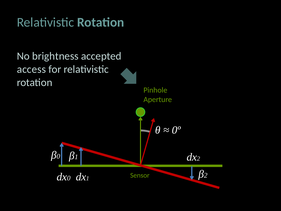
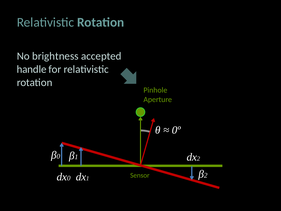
access: access -> handle (32, 69)
